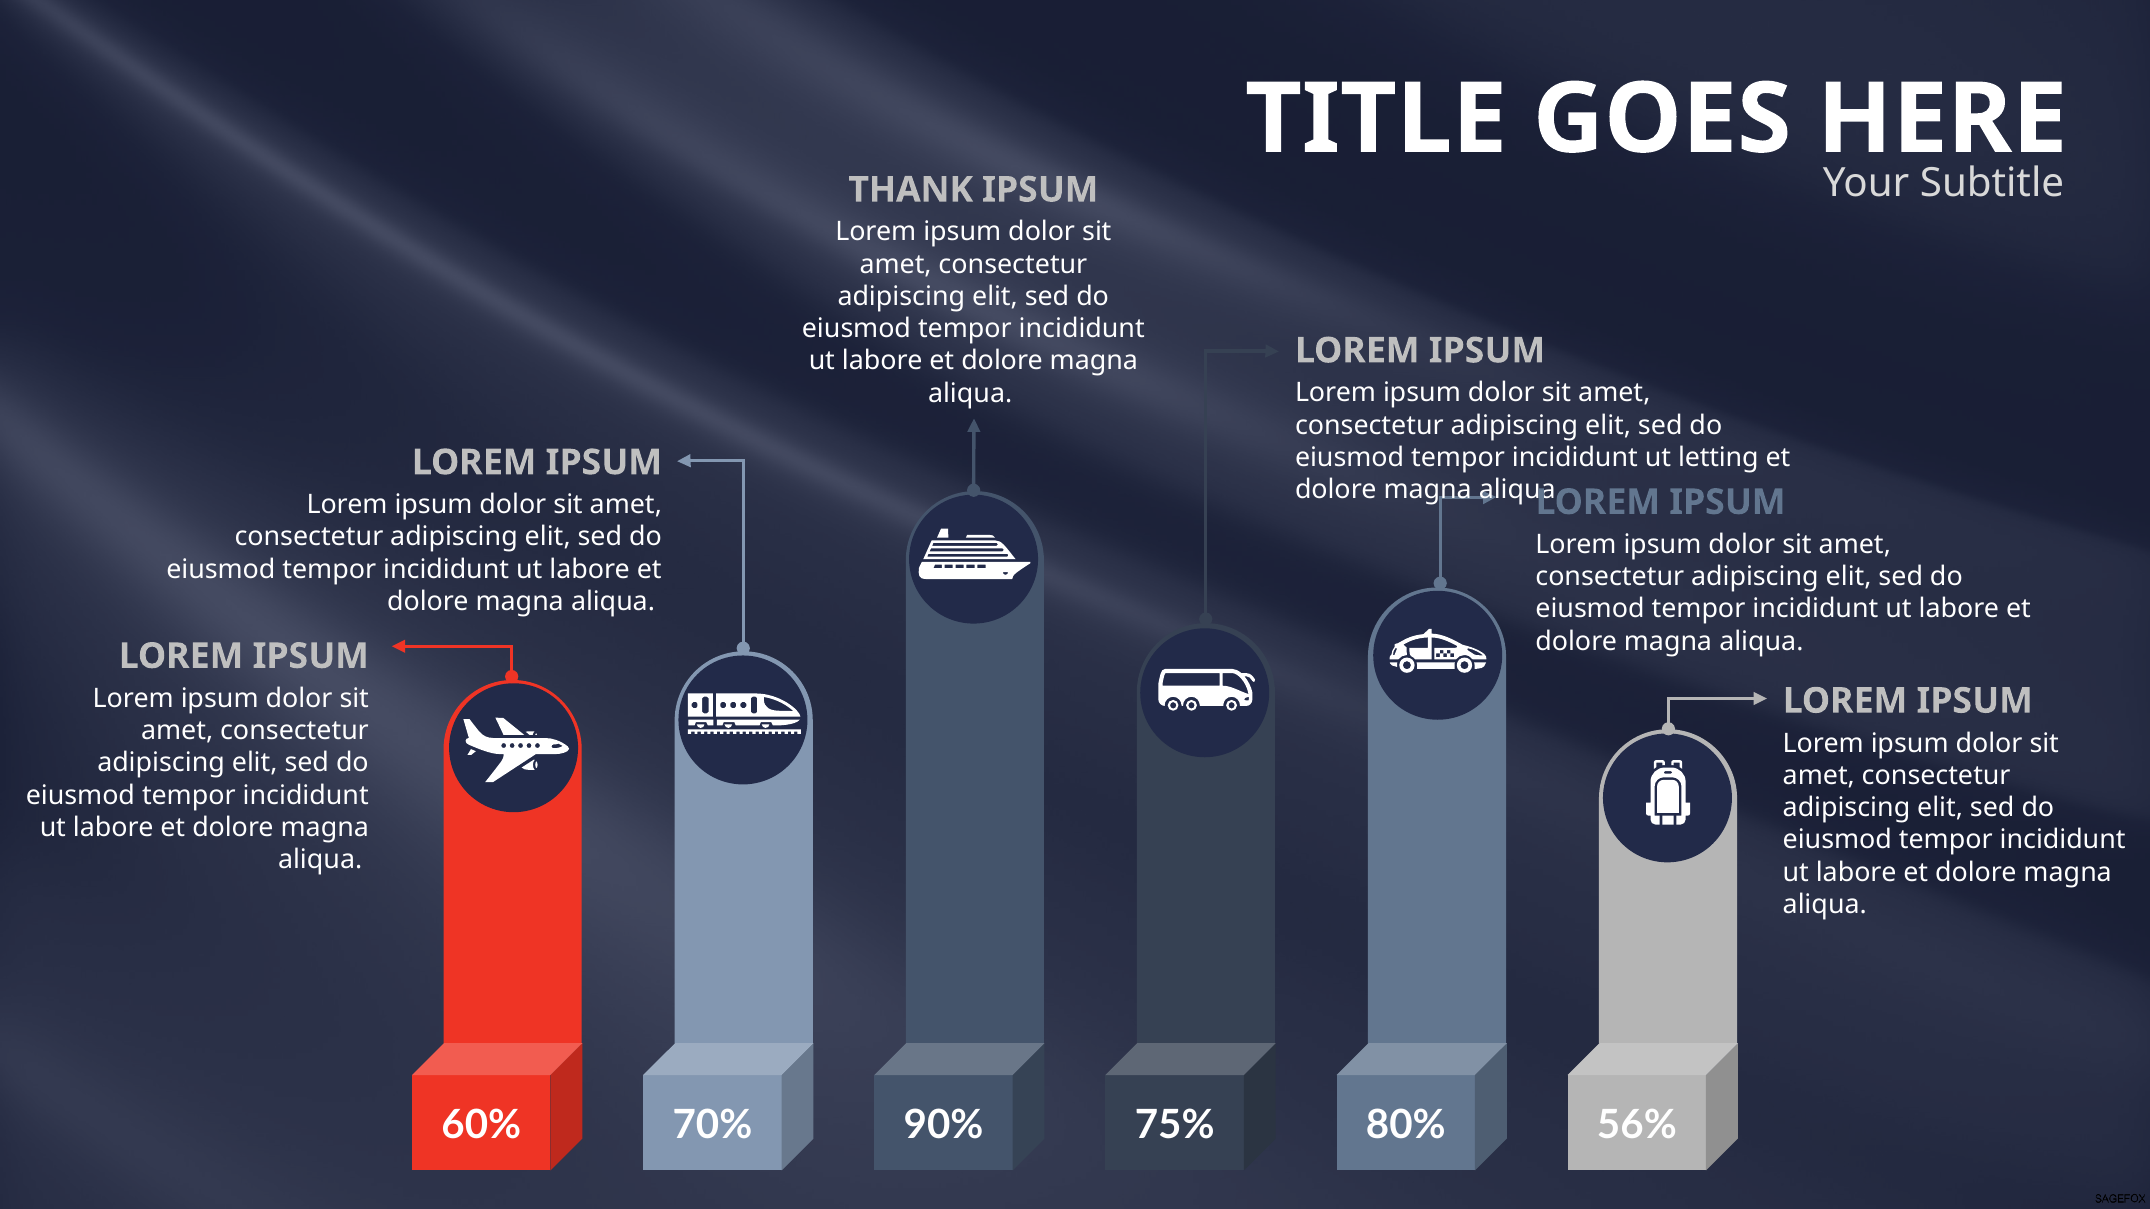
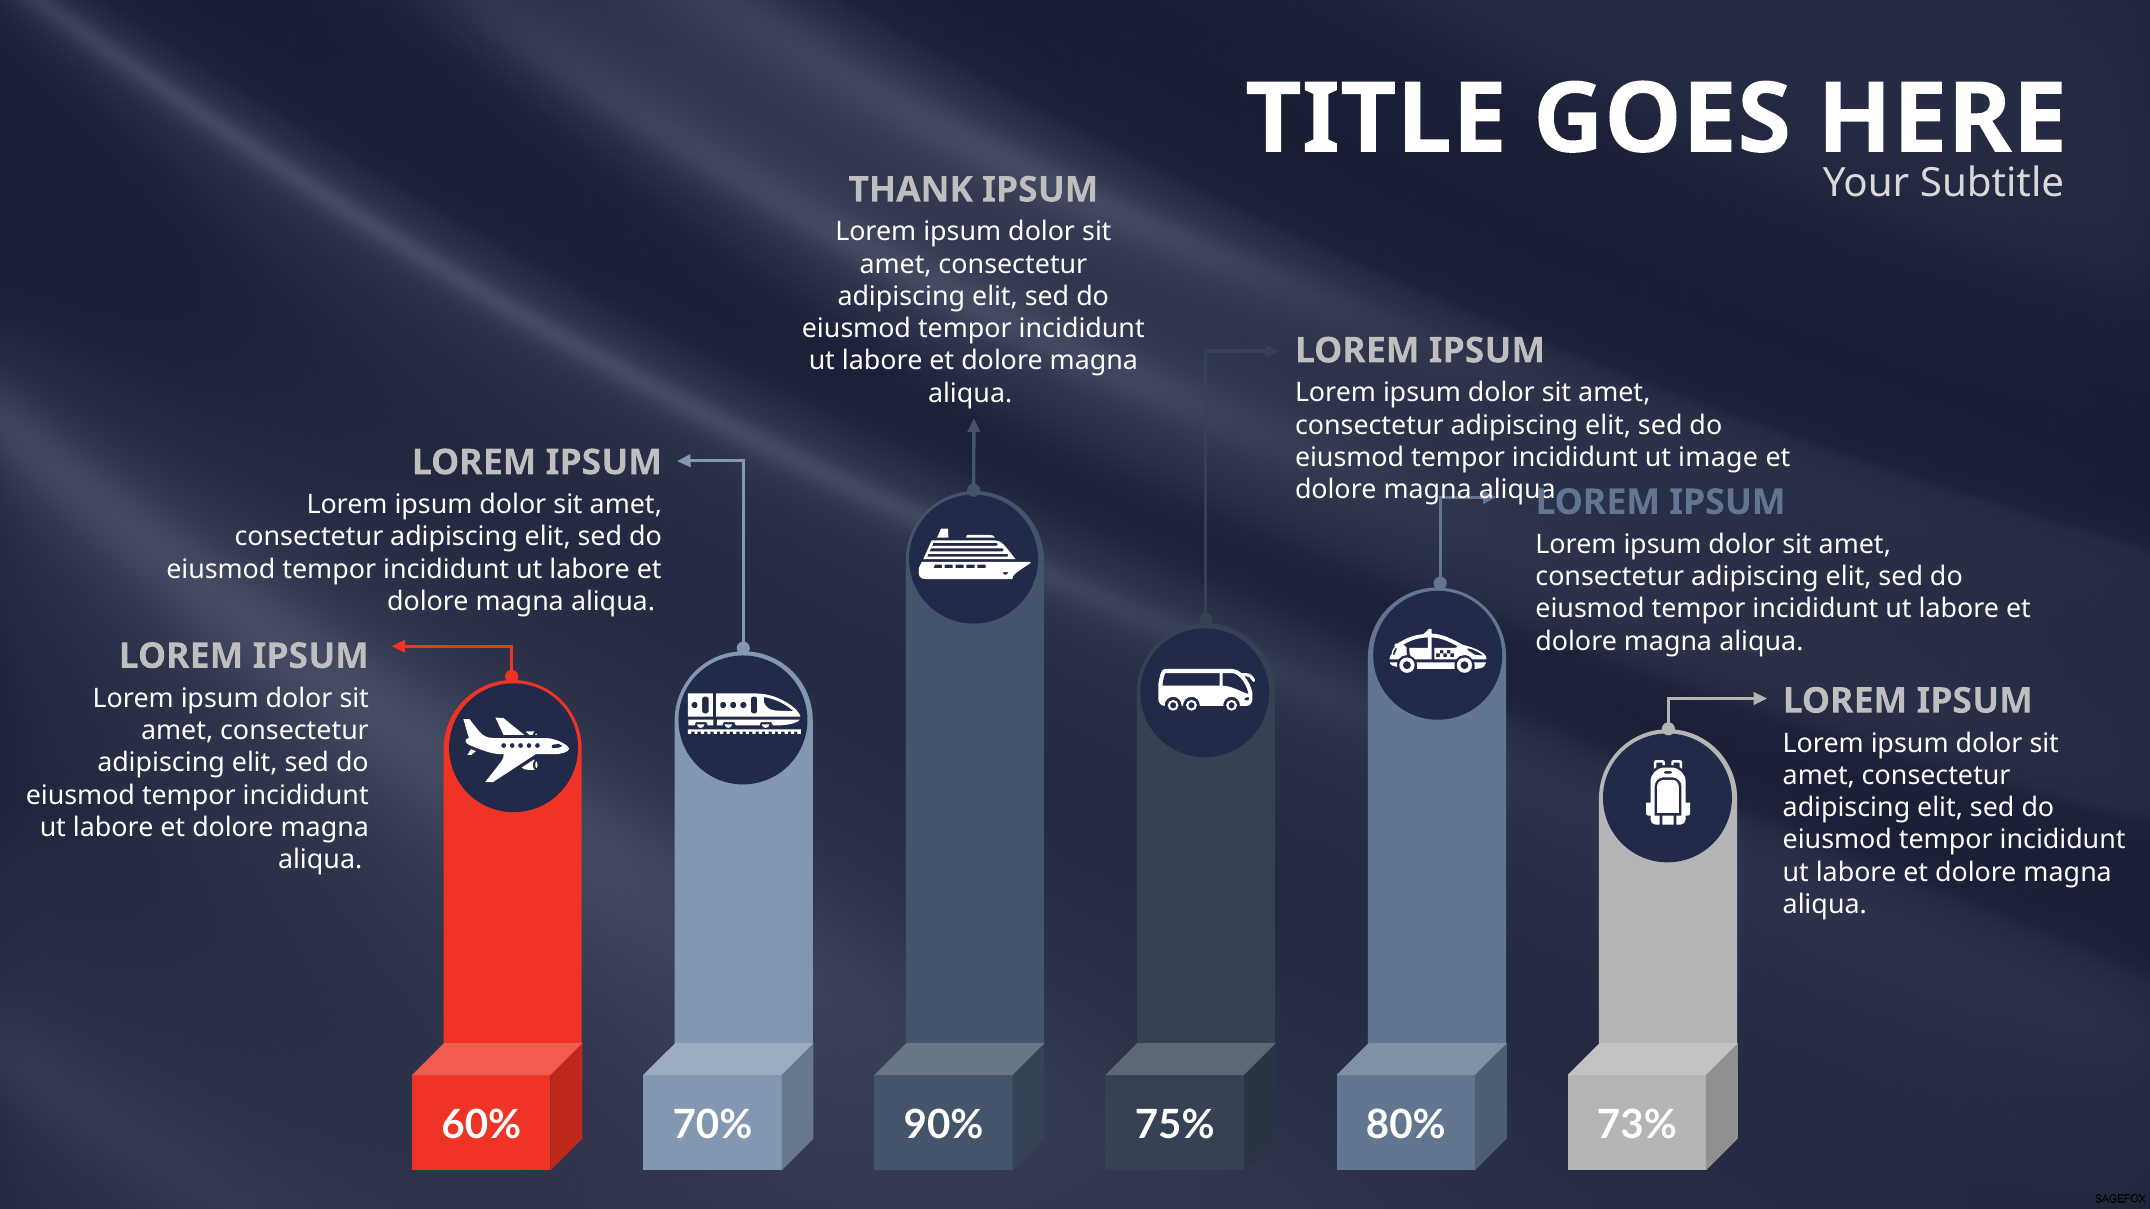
letting: letting -> image (1718, 458)
56%: 56% -> 73% (1637, 1126)
